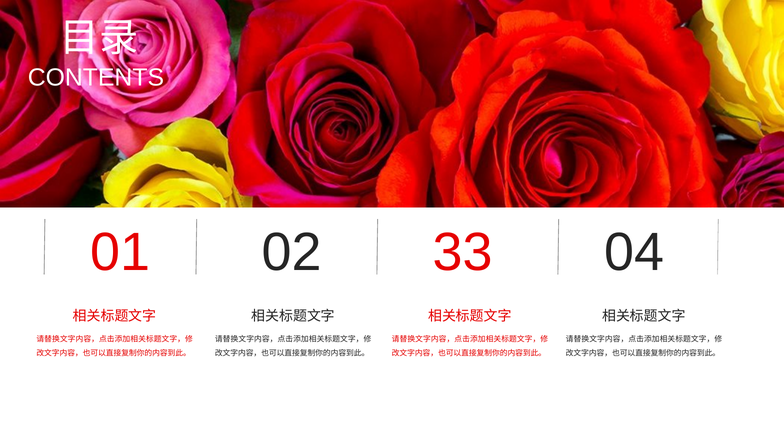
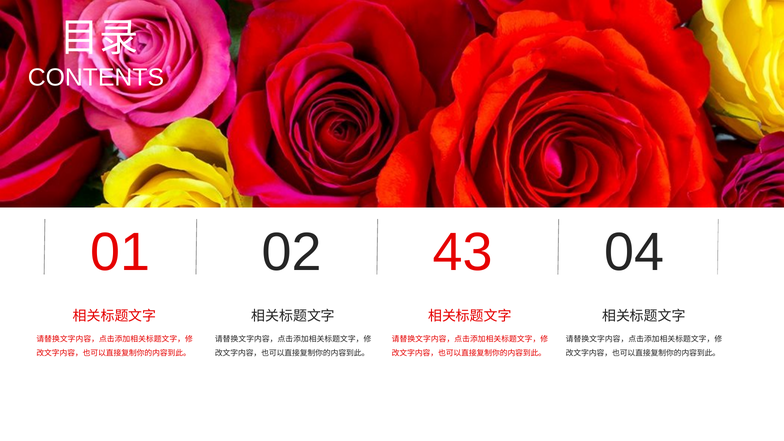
33: 33 -> 43 (463, 252)
